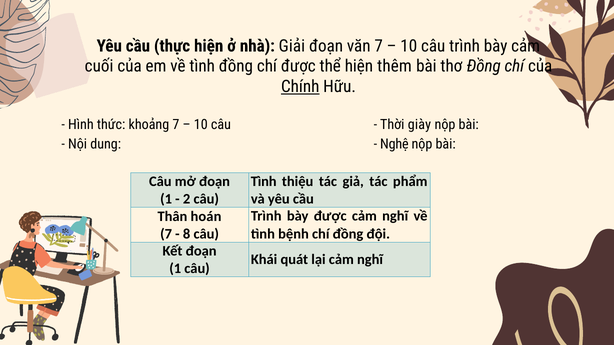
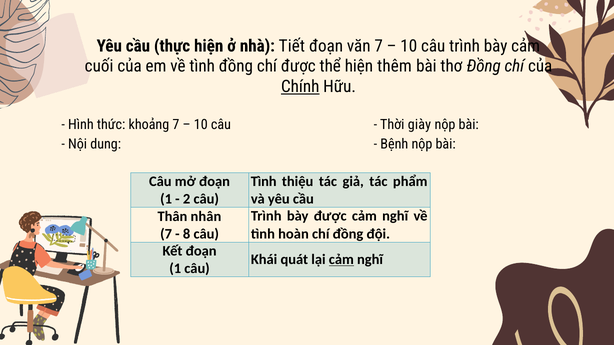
Giải: Giải -> Tiết (292, 46)
Nghệ: Nghệ -> Bệnh (394, 144)
hoán: hoán -> nhân (206, 216)
bệnh: bệnh -> hoàn (293, 234)
cảm underline: none -> present (341, 260)
